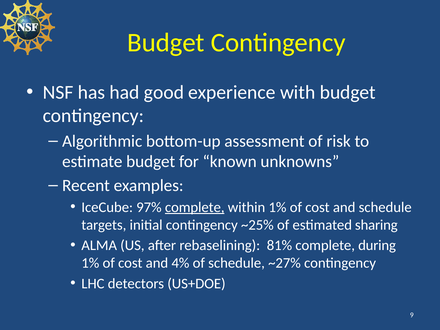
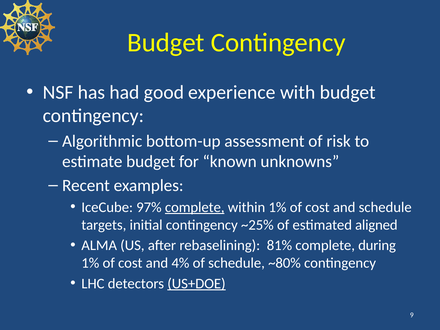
sharing: sharing -> aligned (376, 225)
~27%: ~27% -> ~80% (284, 263)
US+DOE underline: none -> present (196, 284)
